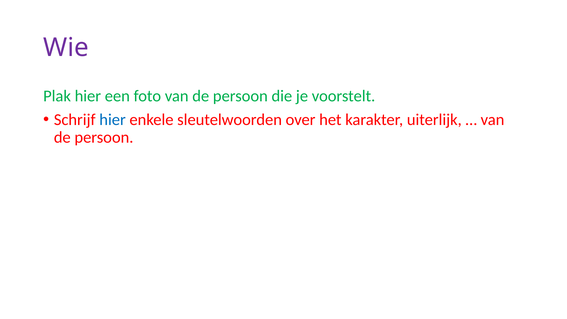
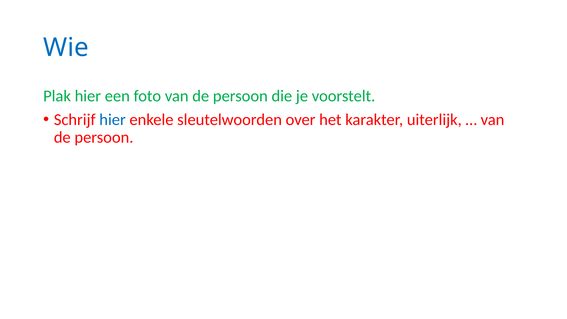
Wie colour: purple -> blue (66, 48)
